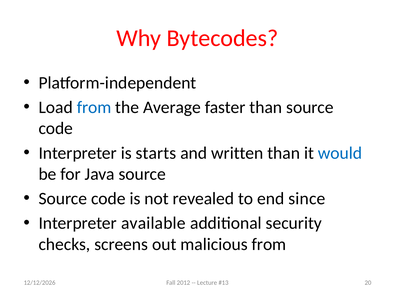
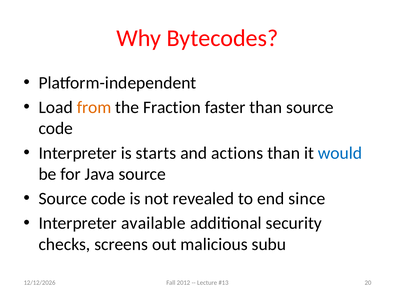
from colour: blue -> orange (94, 107)
Average: Average -> Fraction (172, 107)
written: written -> actions (237, 153)
malicious from: from -> subu (269, 244)
